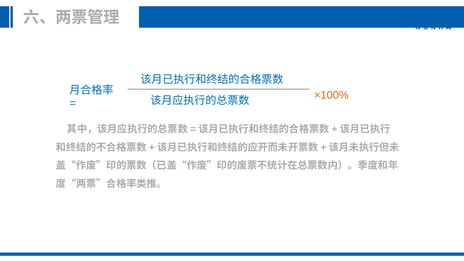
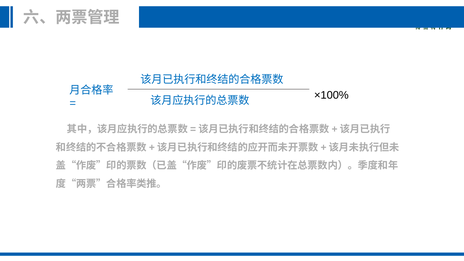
×100% colour: orange -> black (331, 95)
